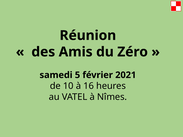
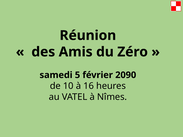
2021: 2021 -> 2090 (126, 75)
